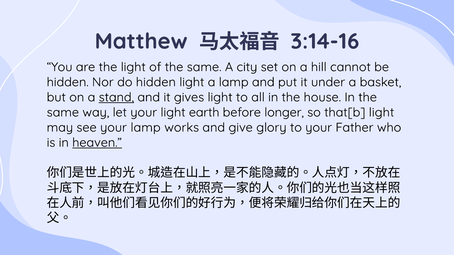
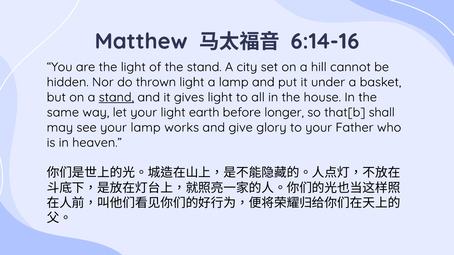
3:14-16: 3:14-16 -> 6:14-16 (325, 41)
of the same: same -> stand (204, 67)
do hidden: hidden -> thrown (156, 82)
that[b light: light -> shall (382, 113)
heaven underline: present -> none (97, 143)
